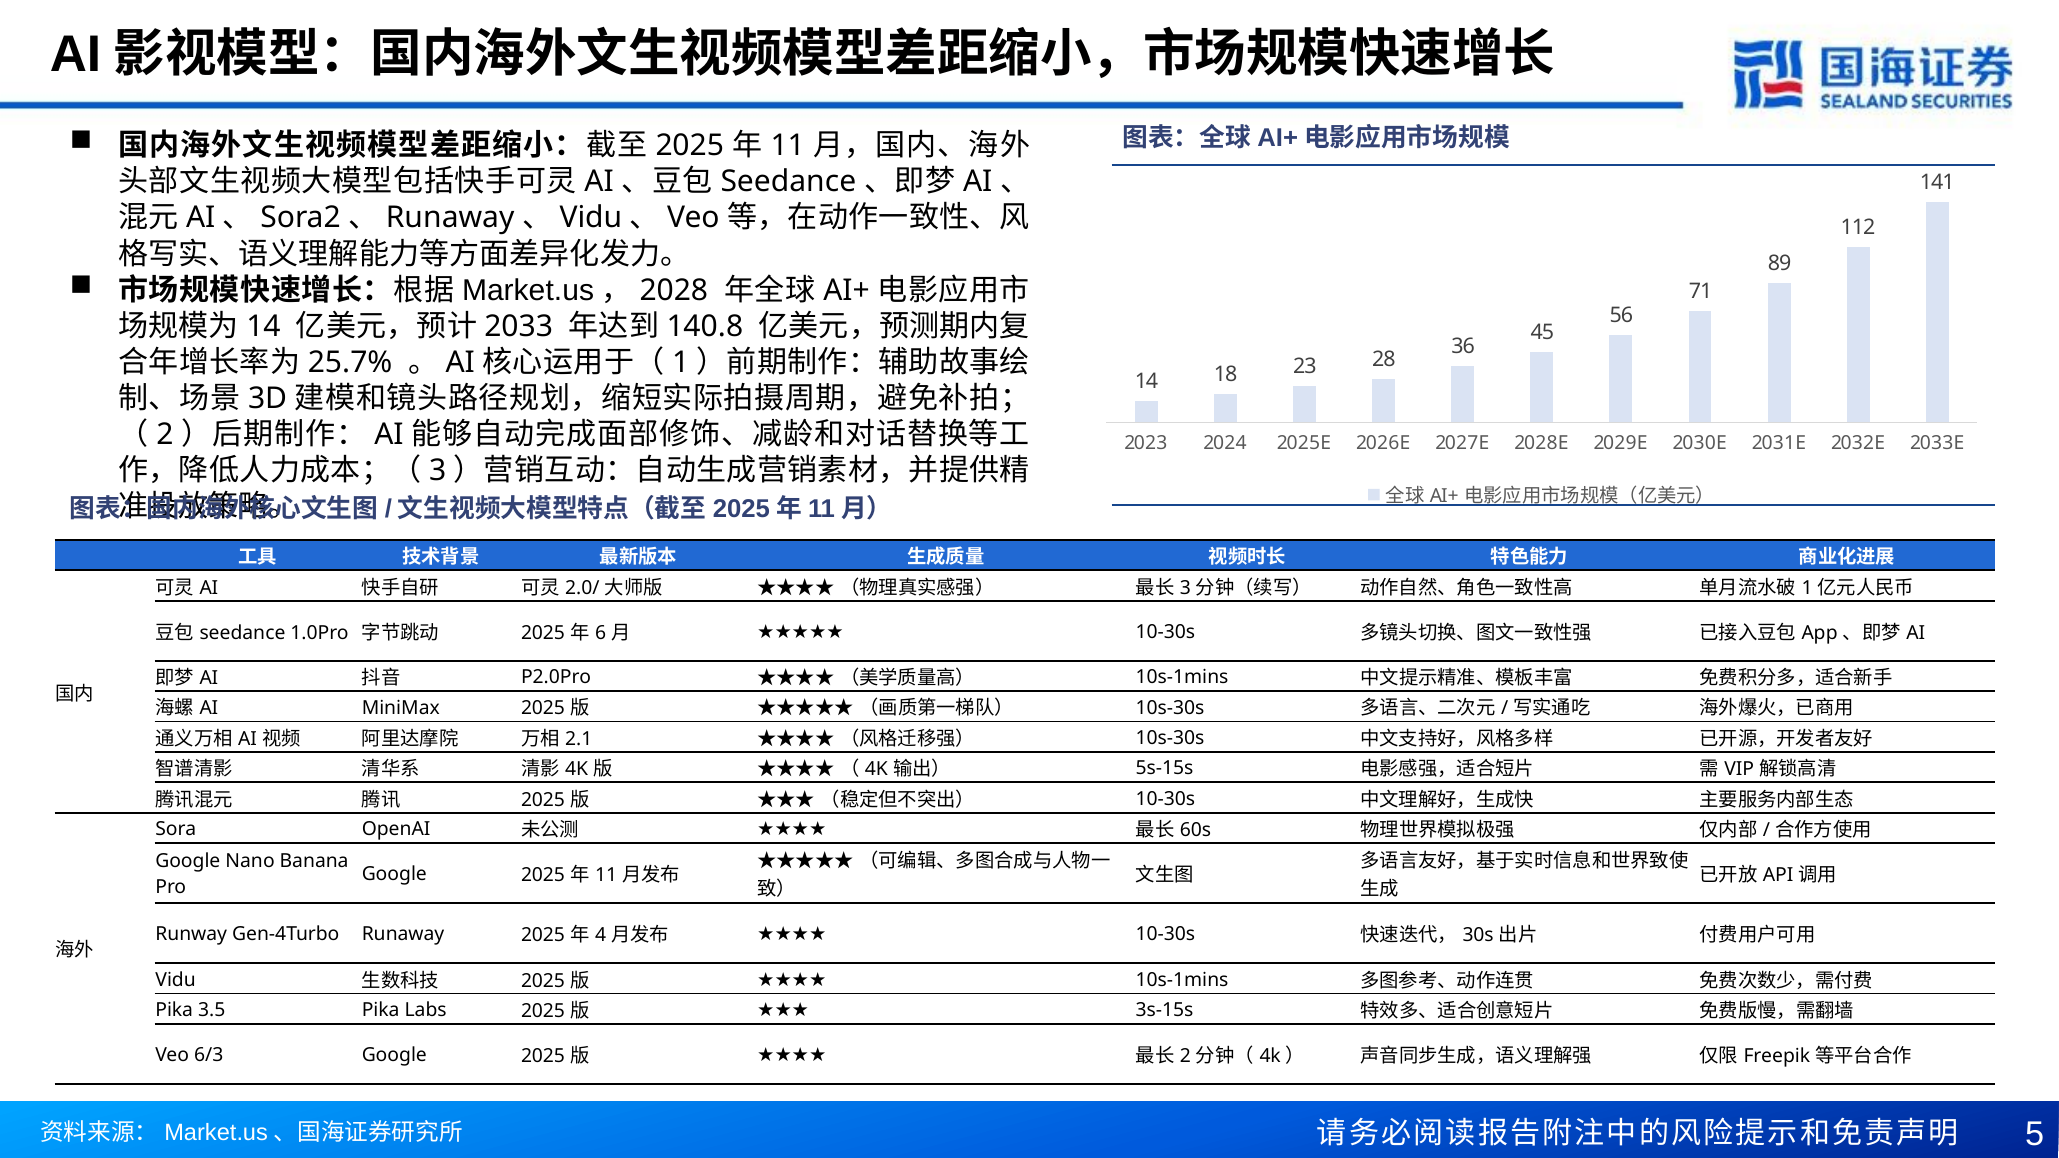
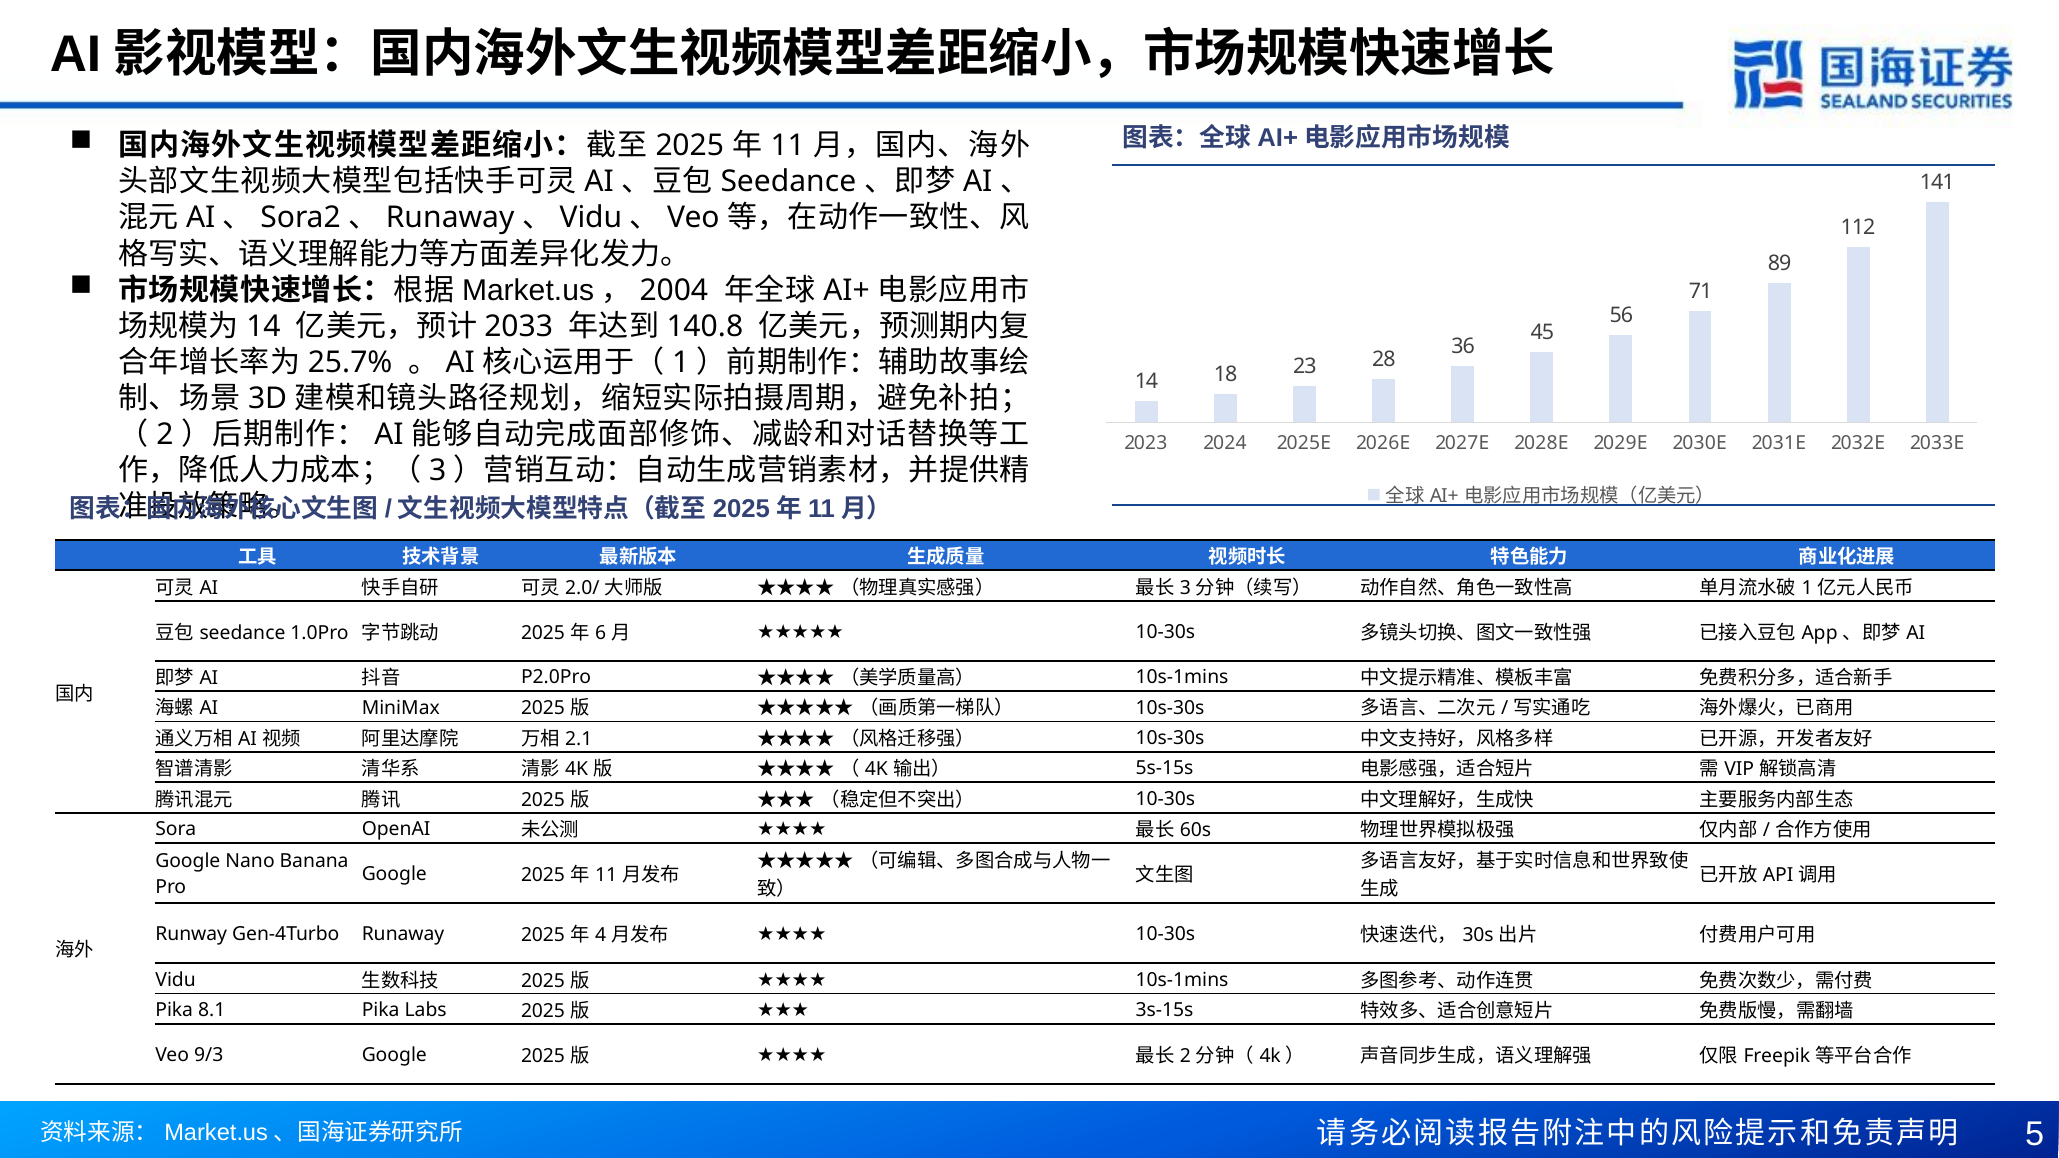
2028: 2028 -> 2004 (674, 290)
3.5: 3.5 -> 8.1 (212, 1010)
6/3: 6/3 -> 9/3 (209, 1055)
